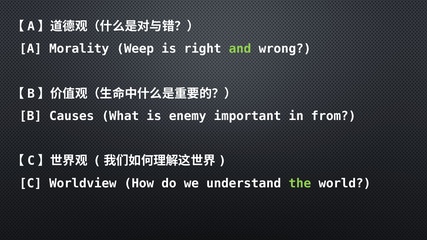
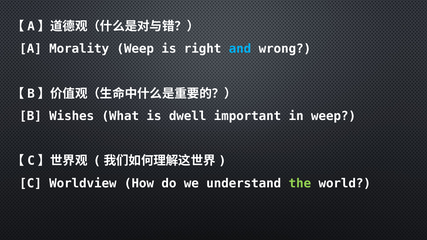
and colour: light green -> light blue (240, 49)
Causes: Causes -> Wishes (72, 116)
enemy: enemy -> dwell (188, 116)
in from: from -> weep (334, 116)
